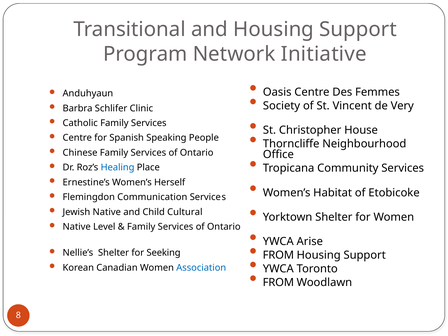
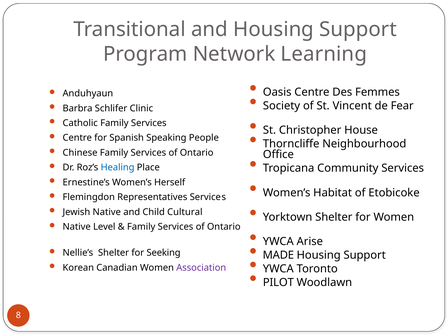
Initiative: Initiative -> Learning (324, 54)
Very: Very -> Fear (402, 106)
Communication: Communication -> Representatives (152, 197)
FROM: FROM -> MADE (278, 255)
Association colour: blue -> purple (201, 268)
FROM: FROM -> PILOT (278, 282)
